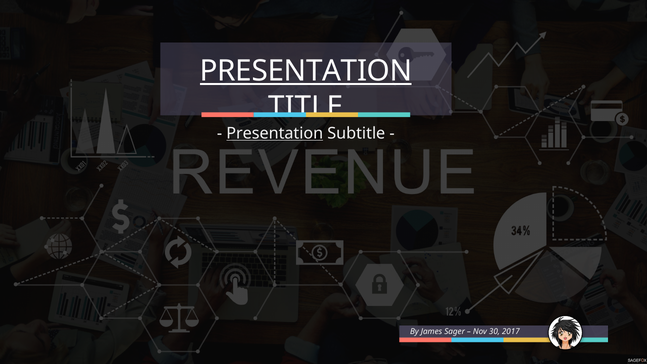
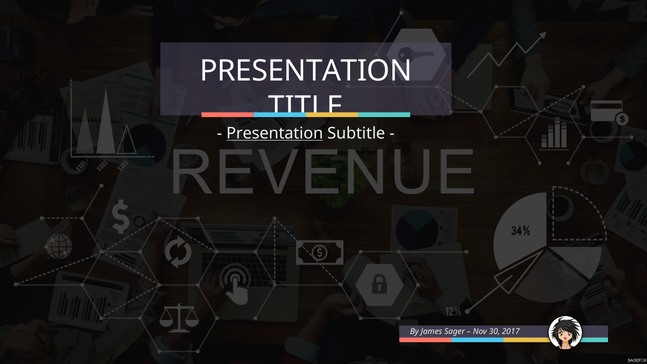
PRESENTATION underline: present -> none (306, 71)
